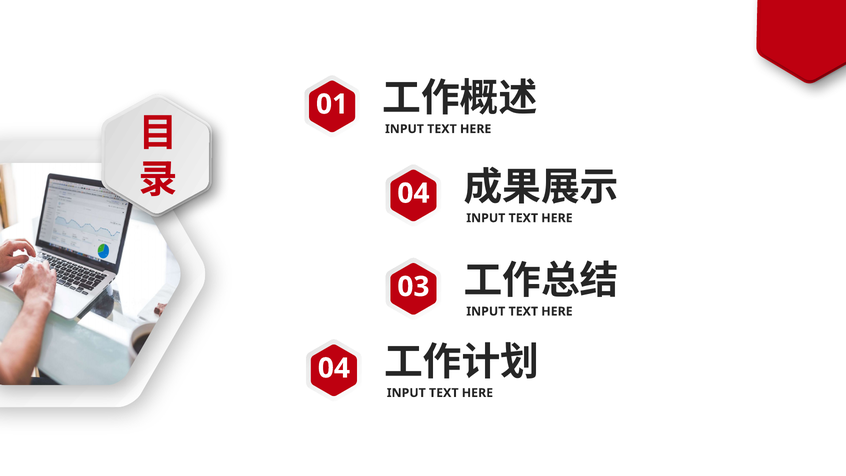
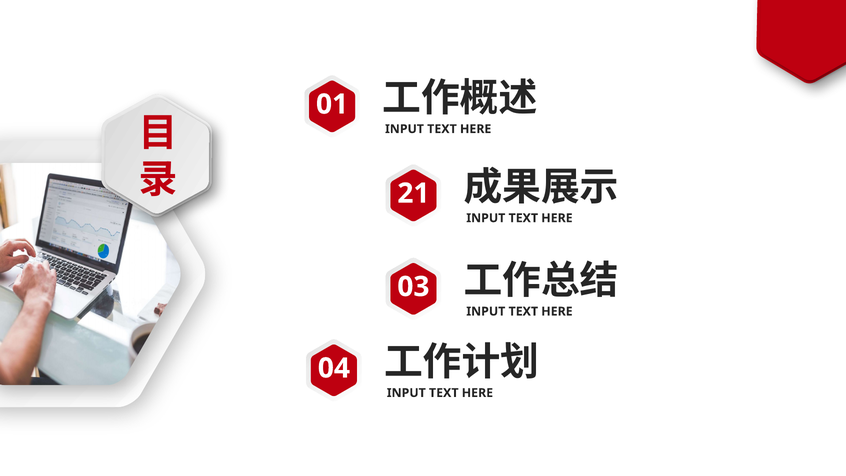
04: 04 -> 21 (413, 193)
